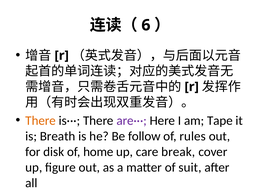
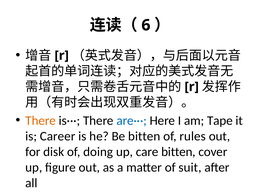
are··· colour: purple -> blue (132, 121)
Breath: Breath -> Career (58, 136)
Be follow: follow -> bitten (144, 136)
home: home -> doing (98, 152)
care break: break -> bitten (178, 152)
